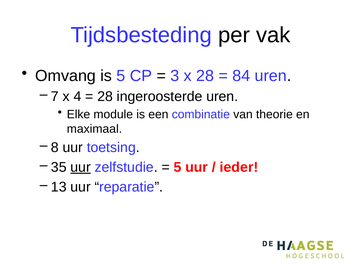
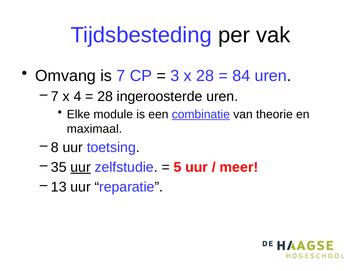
is 5: 5 -> 7 (121, 76)
combinatie underline: none -> present (201, 114)
ieder: ieder -> meer (239, 167)
